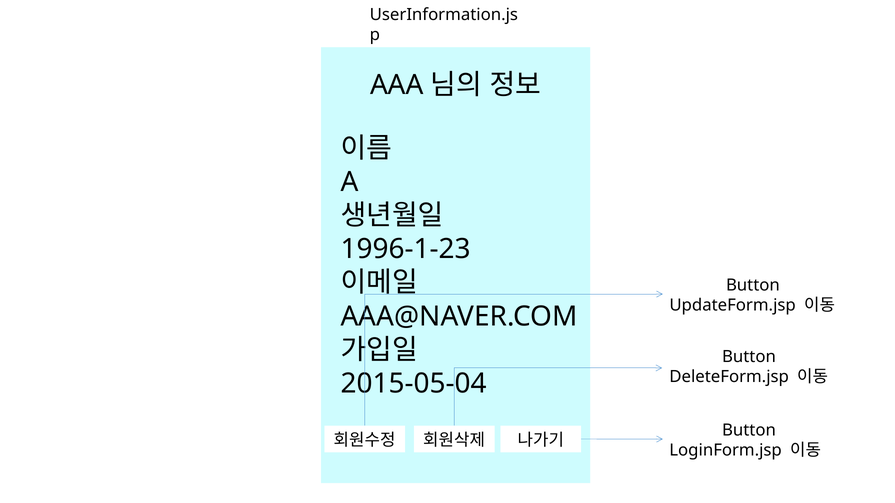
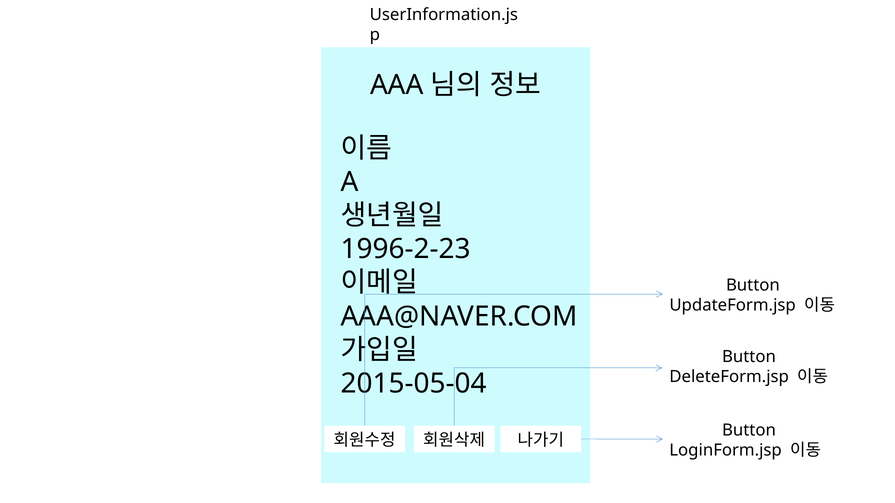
1996-1-23: 1996-1-23 -> 1996-2-23 (406, 249)
